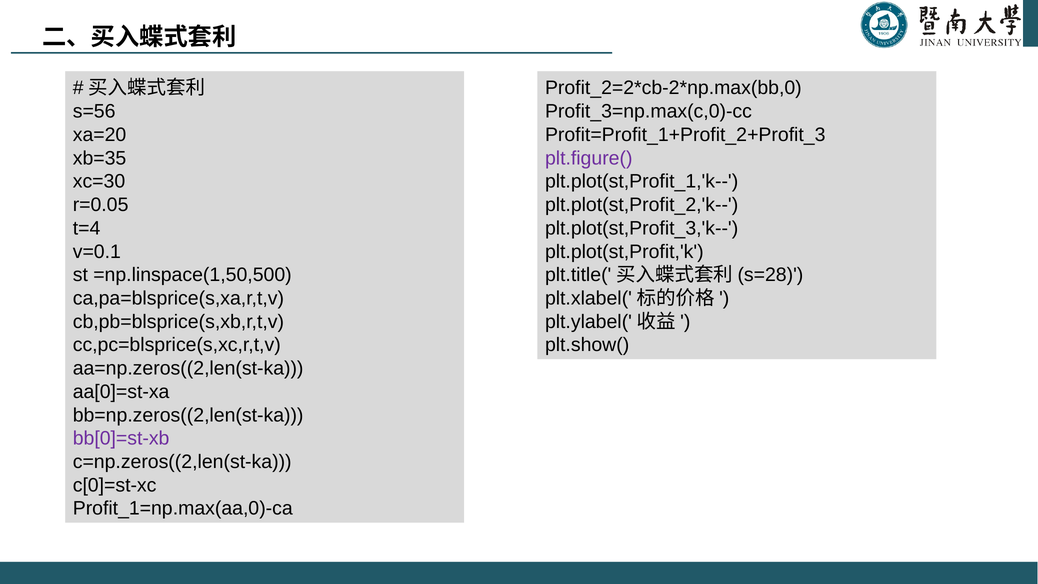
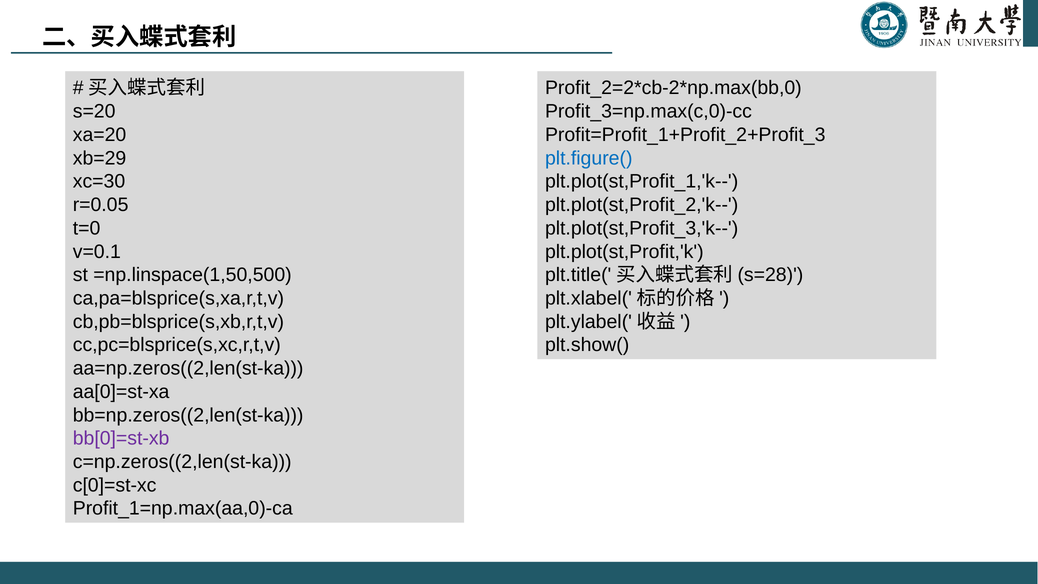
s=56: s=56 -> s=20 (94, 111)
xb=35: xb=35 -> xb=29 (100, 158)
plt.figure( colour: purple -> blue (589, 158)
t=4: t=4 -> t=0 (87, 228)
